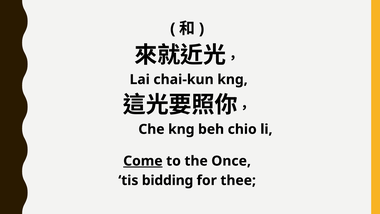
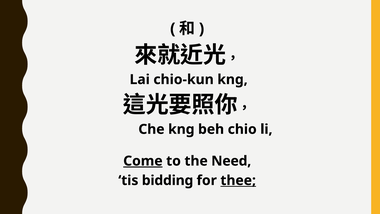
chai-kun: chai-kun -> chio-kun (184, 79)
Once: Once -> Need (231, 161)
thee underline: none -> present (238, 180)
